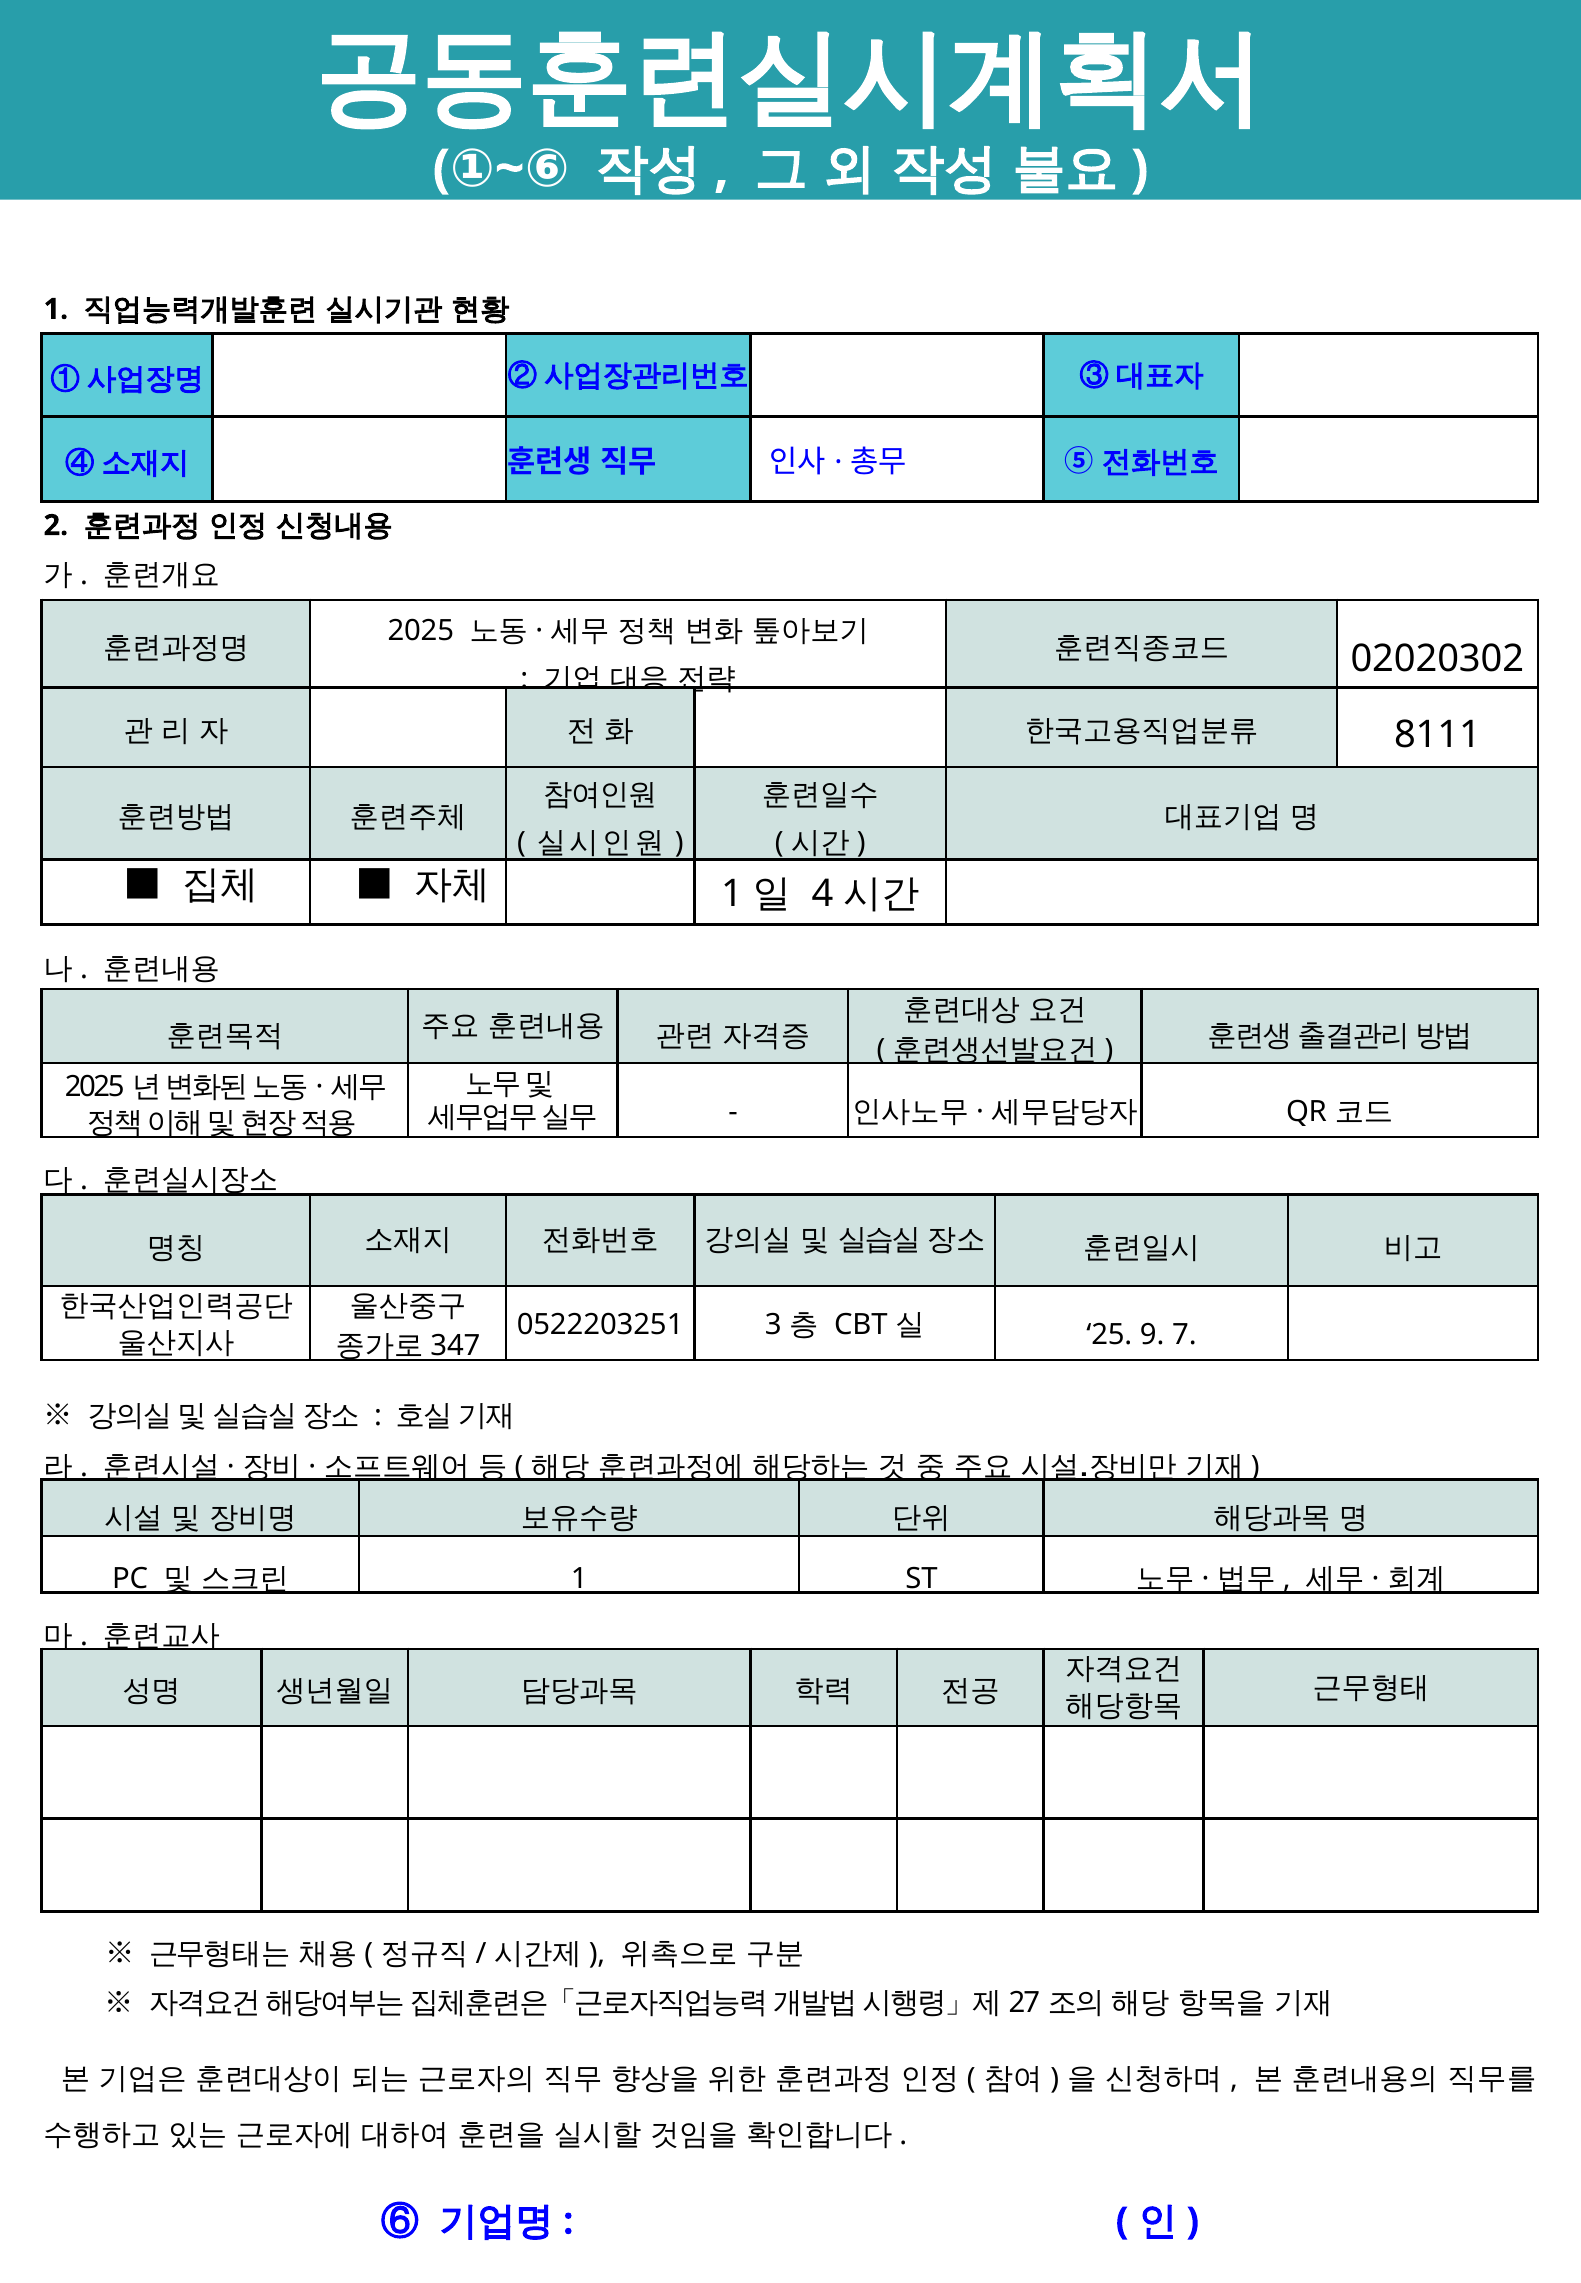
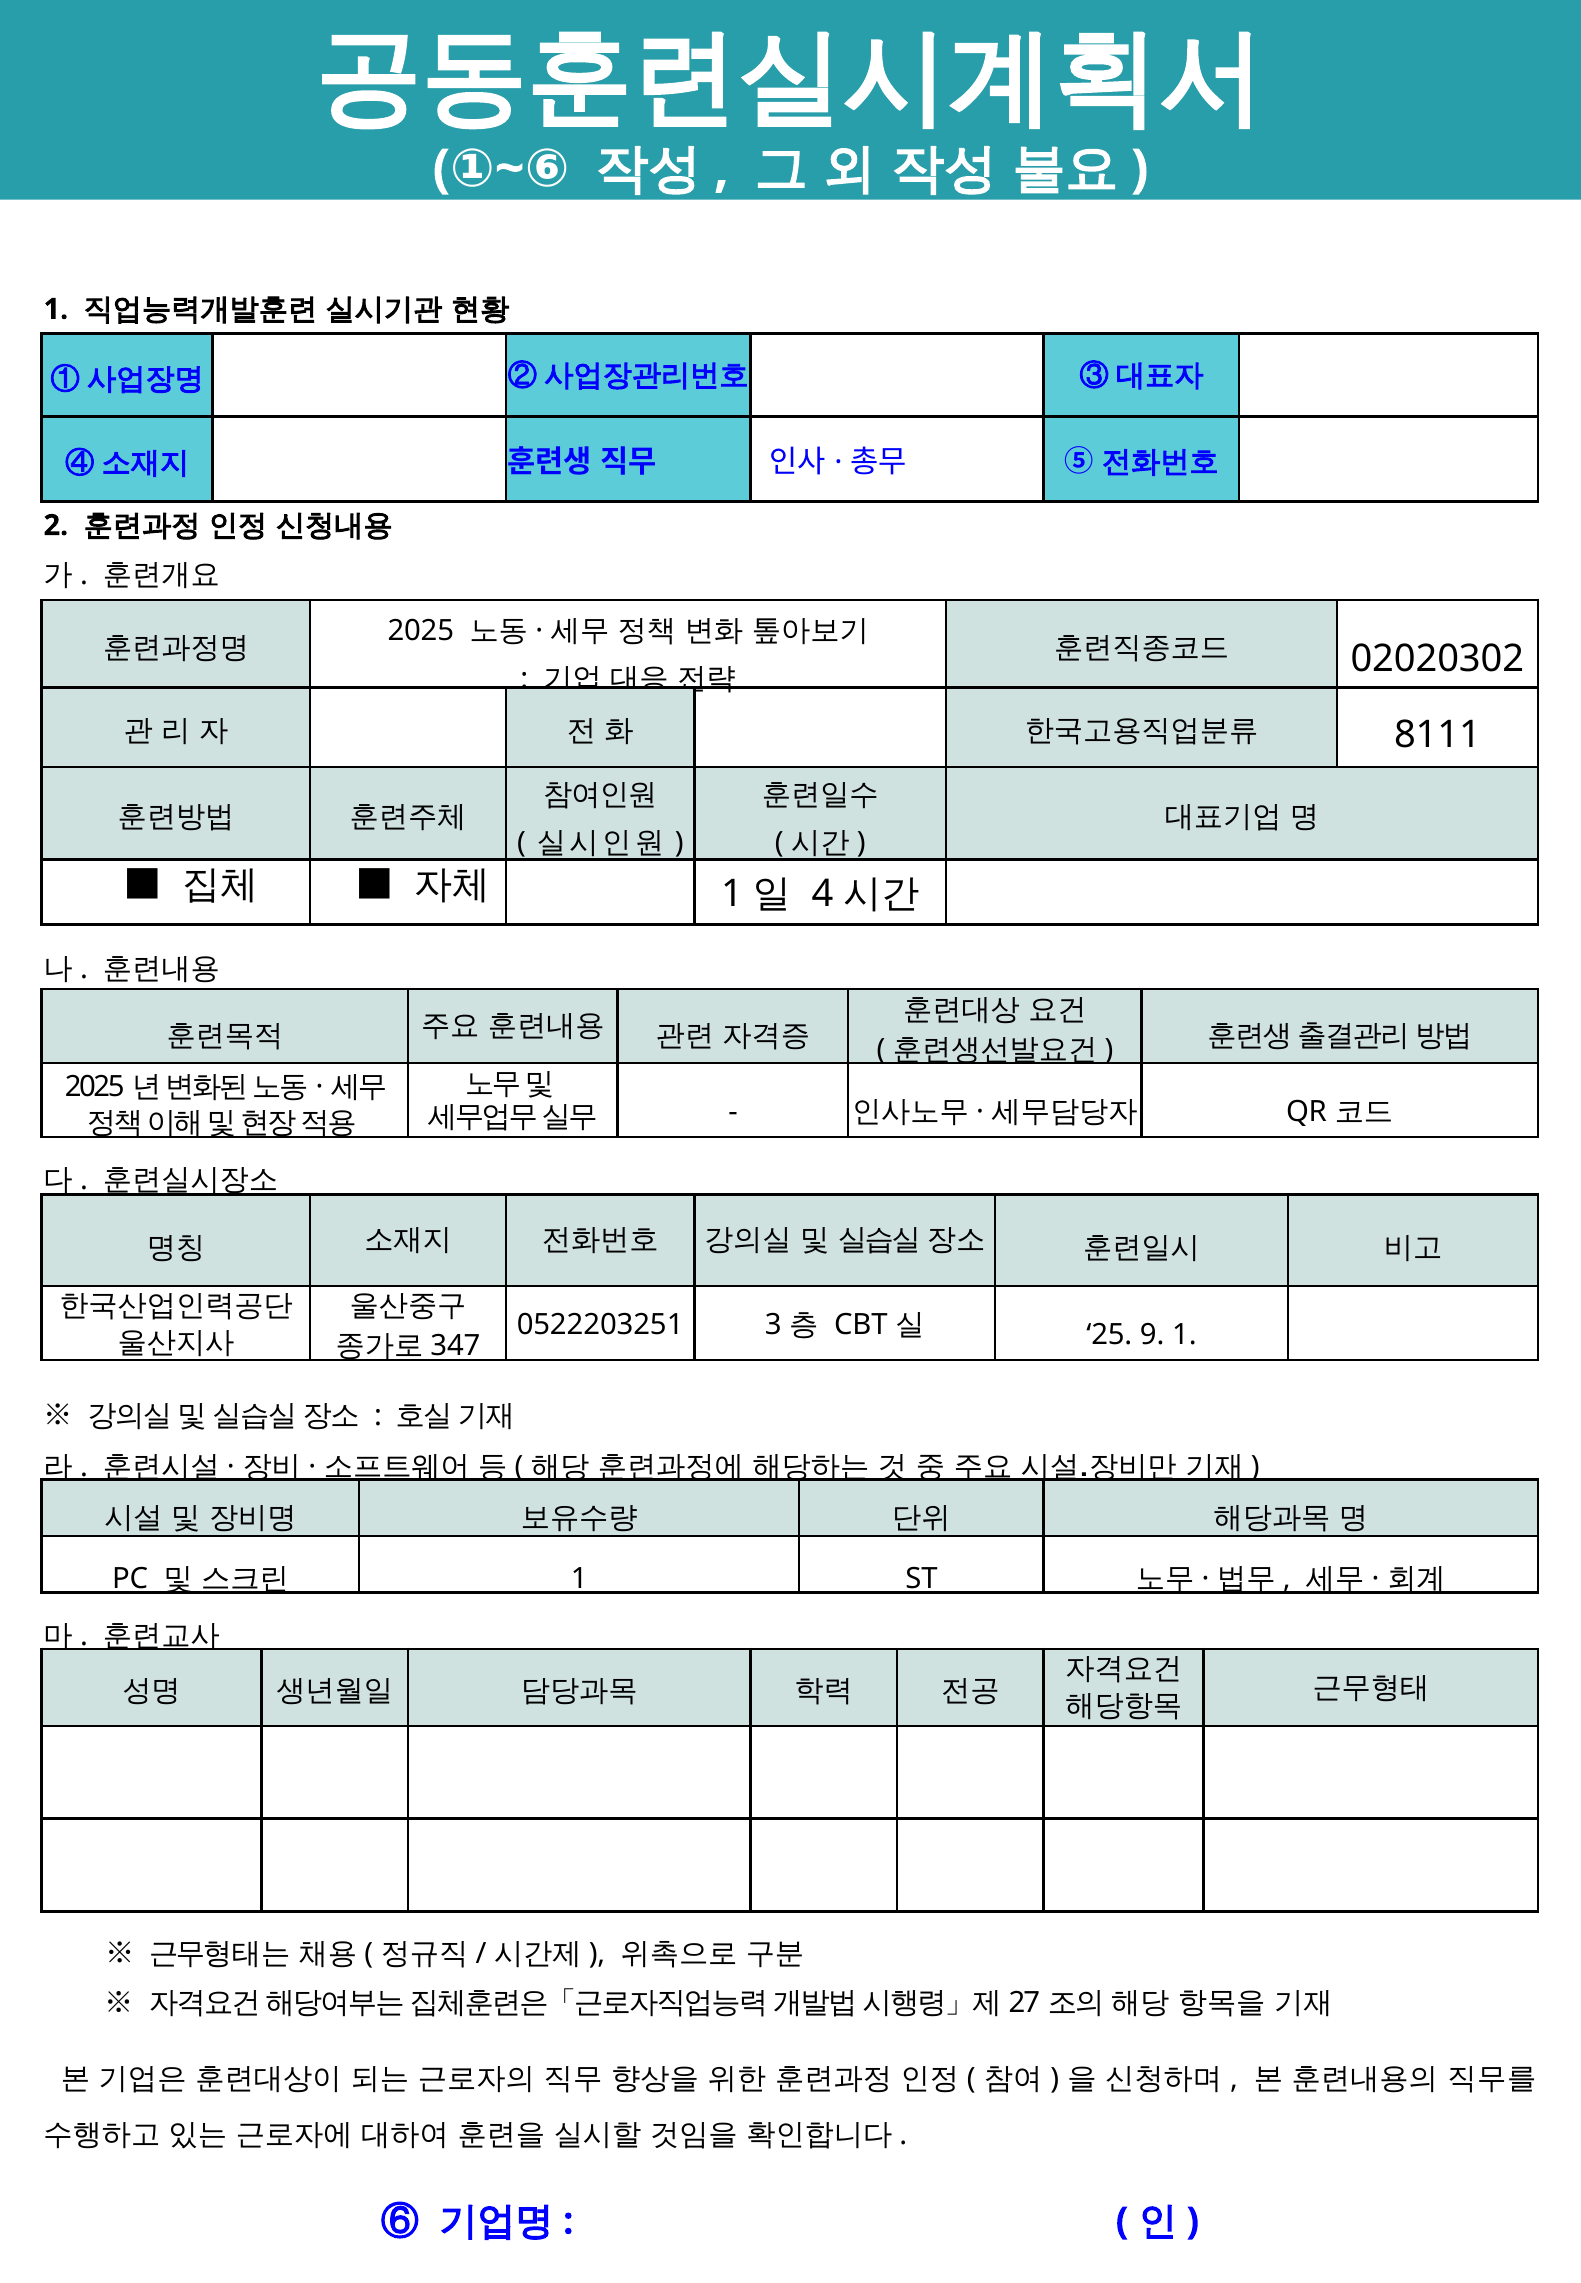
9 7: 7 -> 1 (1184, 1335)
